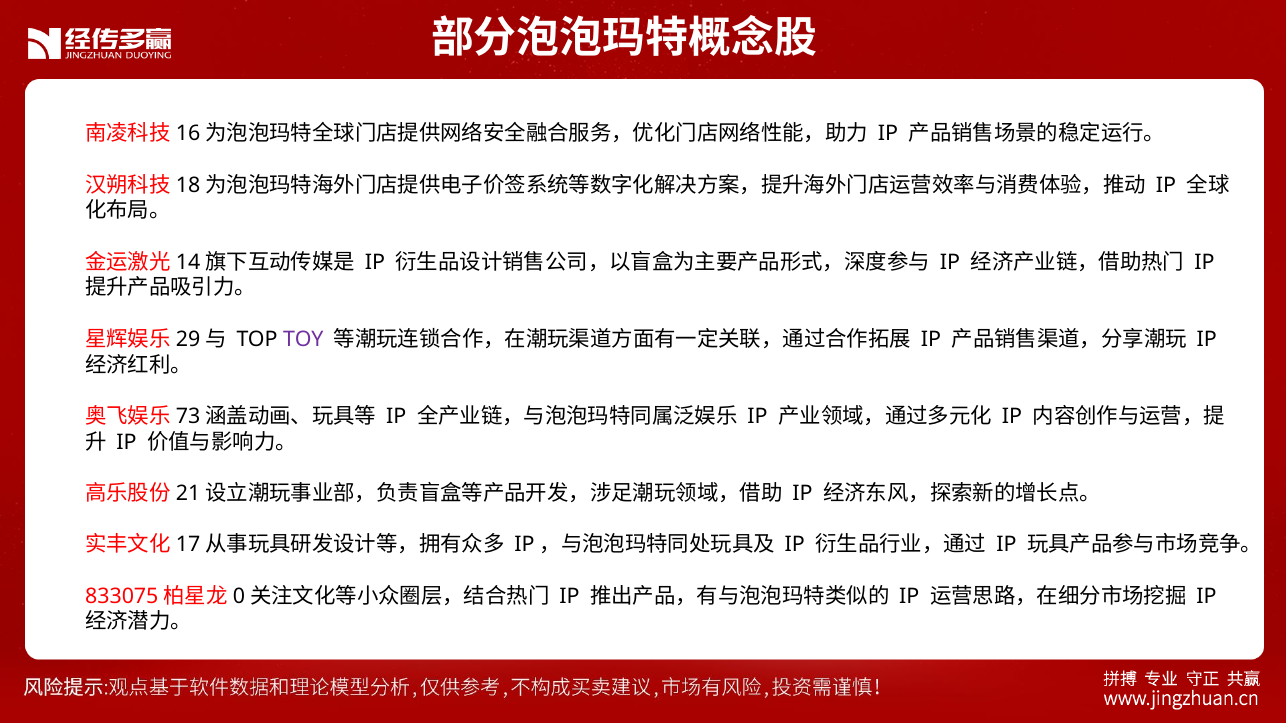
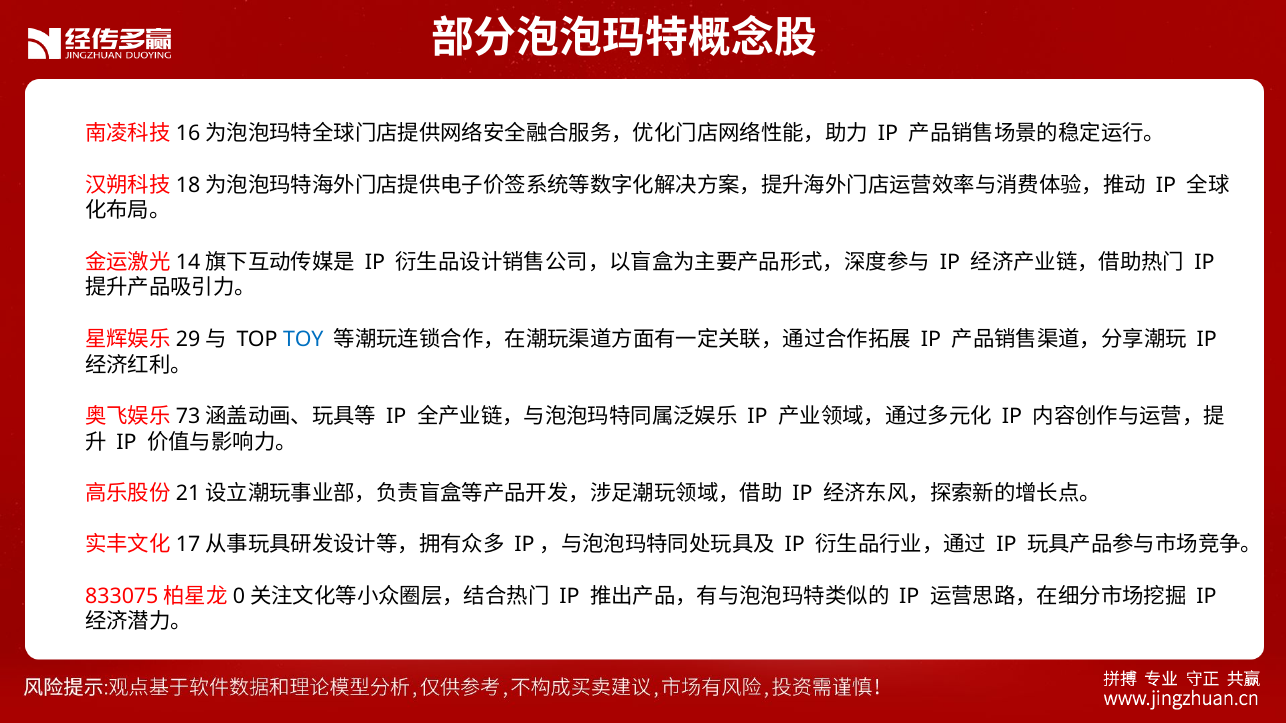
TOY colour: purple -> blue (303, 339)
